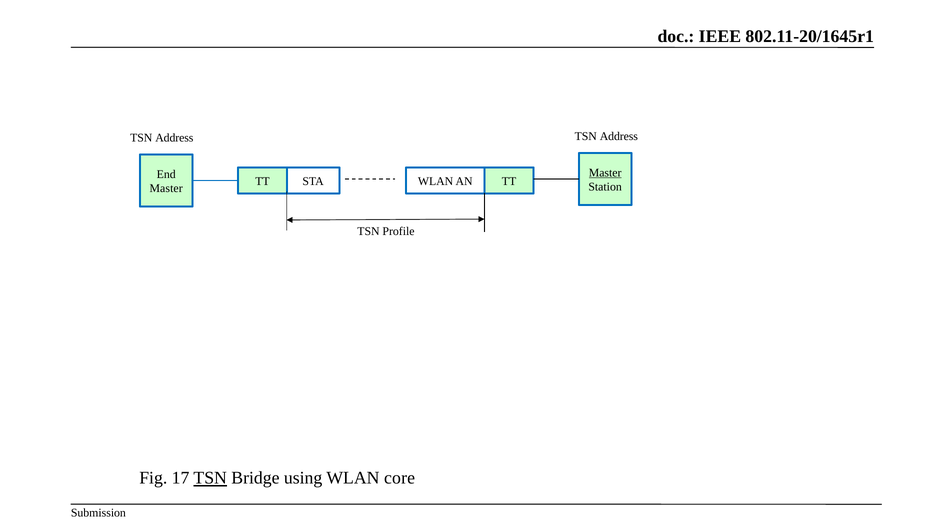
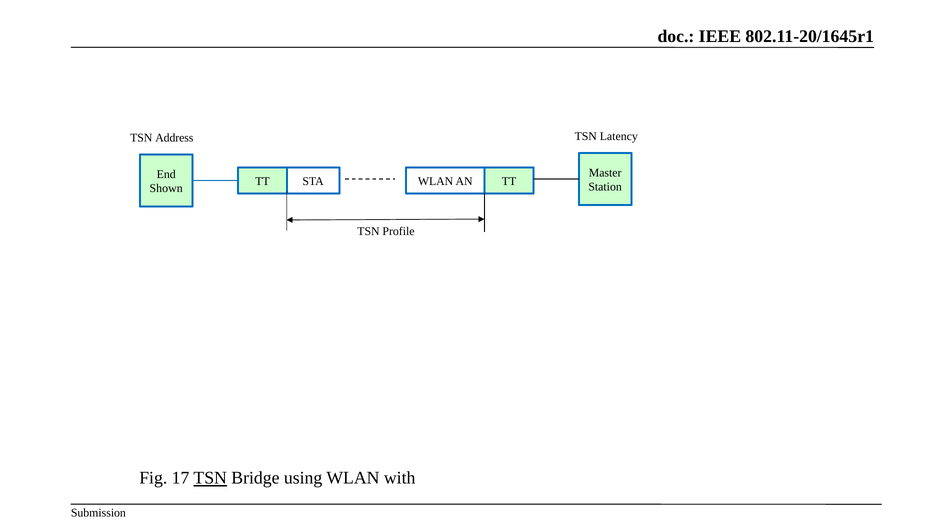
Address: Address -> Latency (619, 136)
Master underline: present -> none (605, 173)
Master: Master -> Shown (166, 188)
core: core -> with (400, 478)
